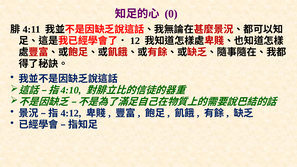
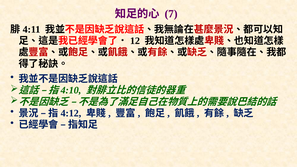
0: 0 -> 7 (171, 14)
